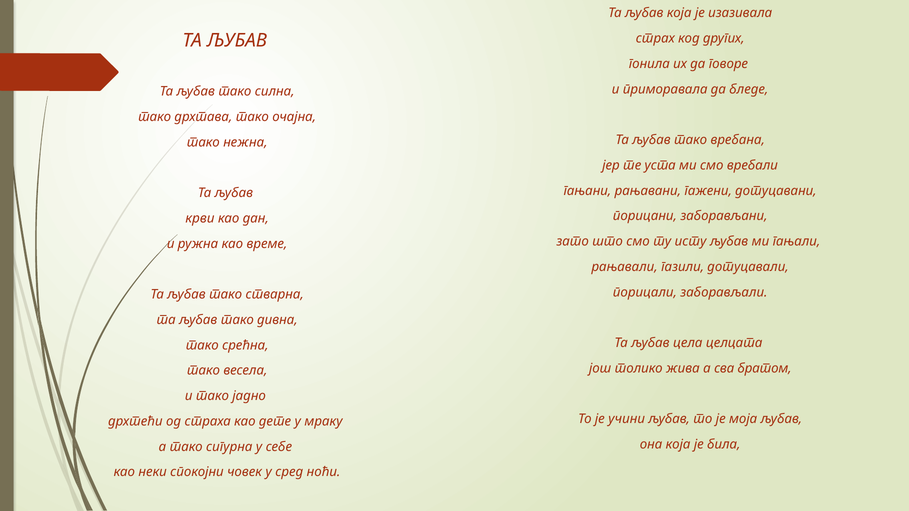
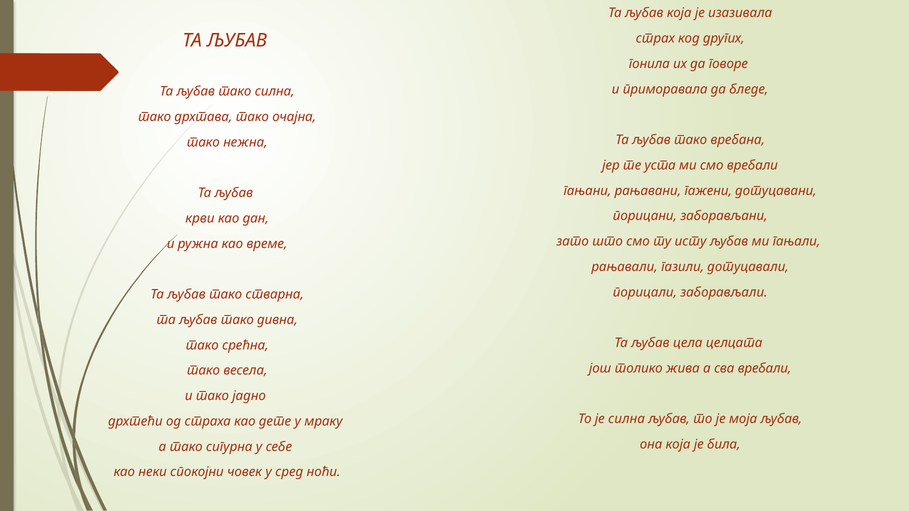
сва братом: братом -> вребали (765, 369)
је учини: учини -> силна (627, 419)
